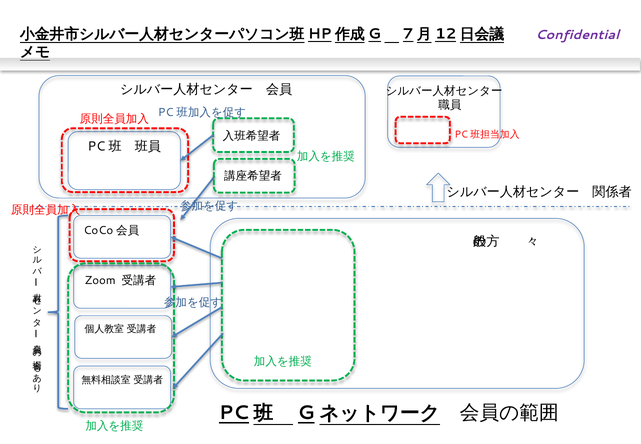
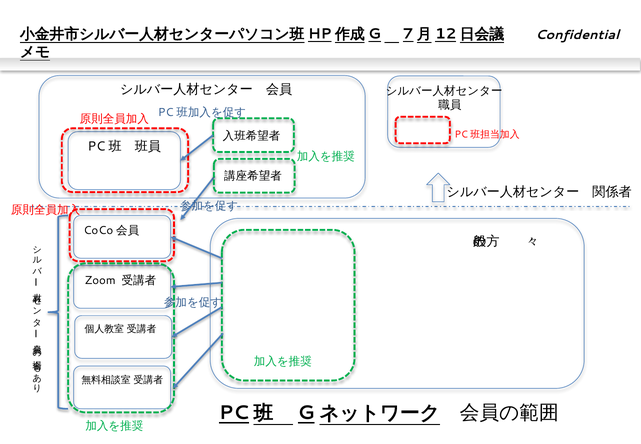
Confidential colour: purple -> black (577, 35)
